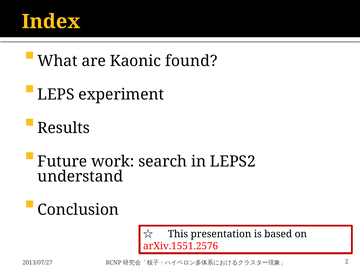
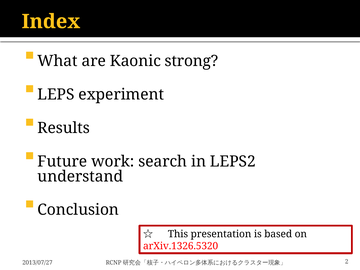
found: found -> strong (191, 61)
arXiv.1551.2576: arXiv.1551.2576 -> arXiv.1326.5320 (181, 246)
